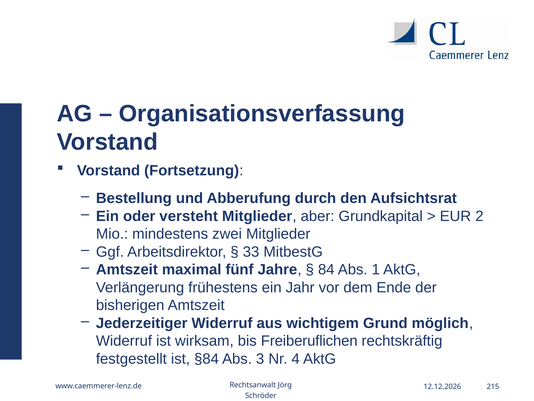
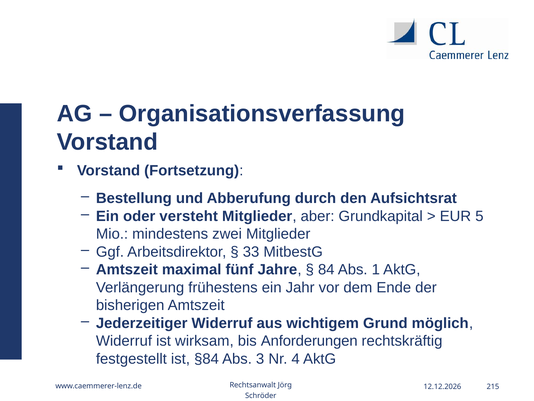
2: 2 -> 5 (479, 216)
Freiberuflichen: Freiberuflichen -> Anforderungen (309, 341)
